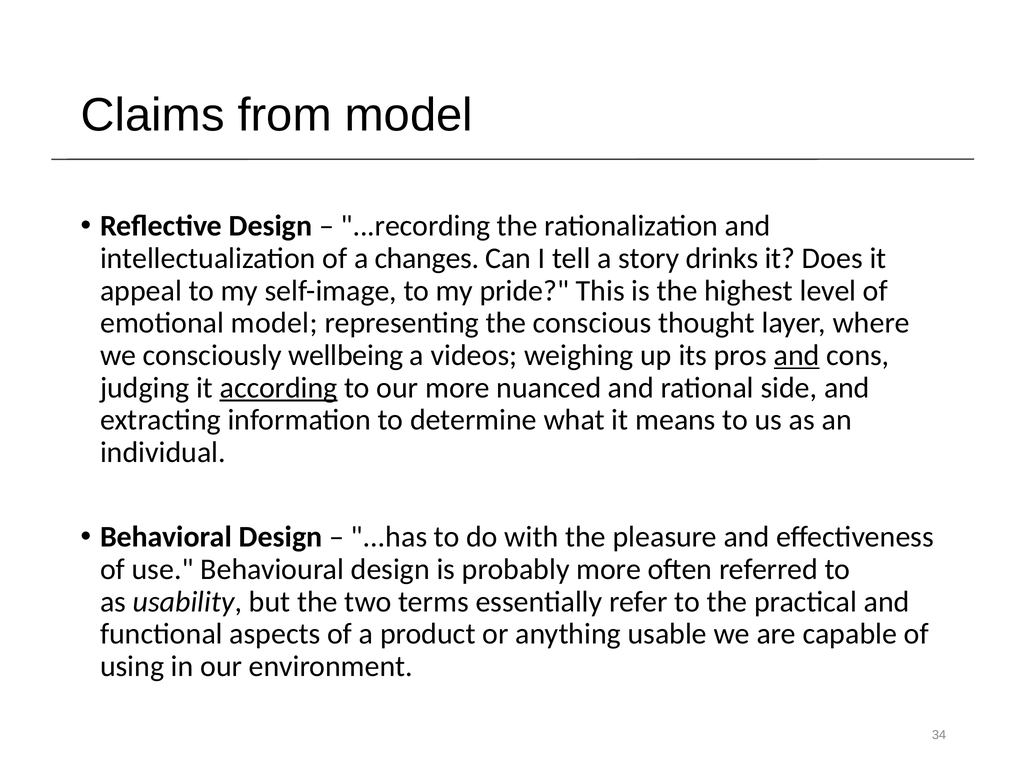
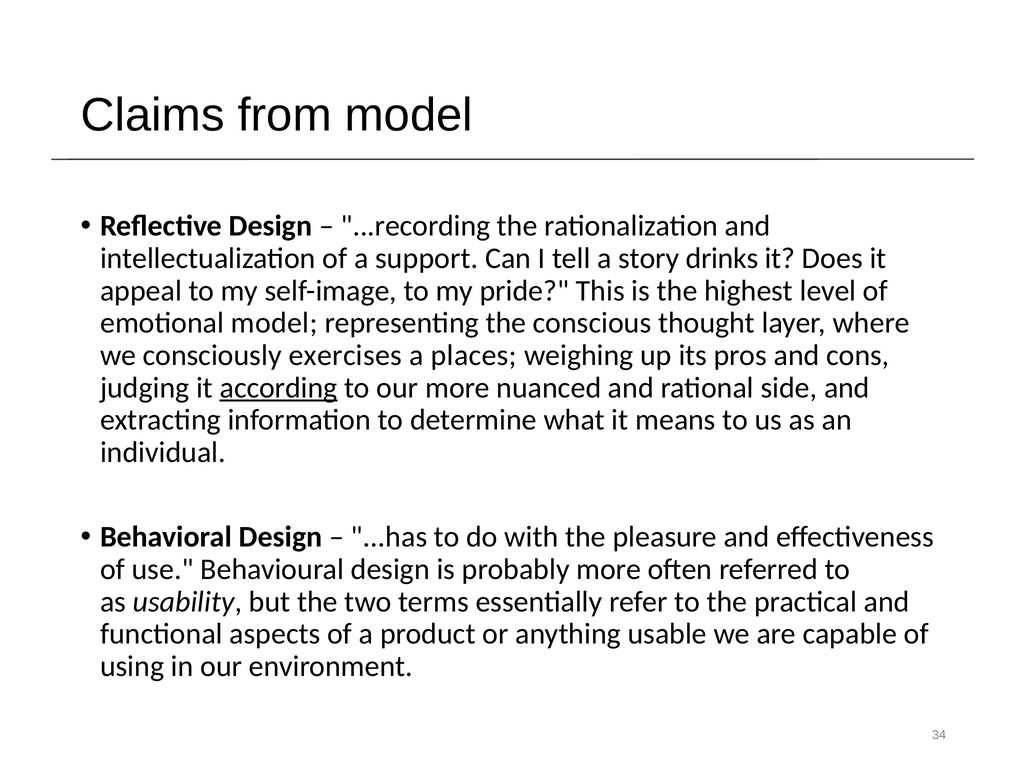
changes: changes -> support (427, 259)
wellbeing: wellbeing -> exercises (345, 356)
videos: videos -> places (474, 356)
and underline: present -> none (797, 356)
